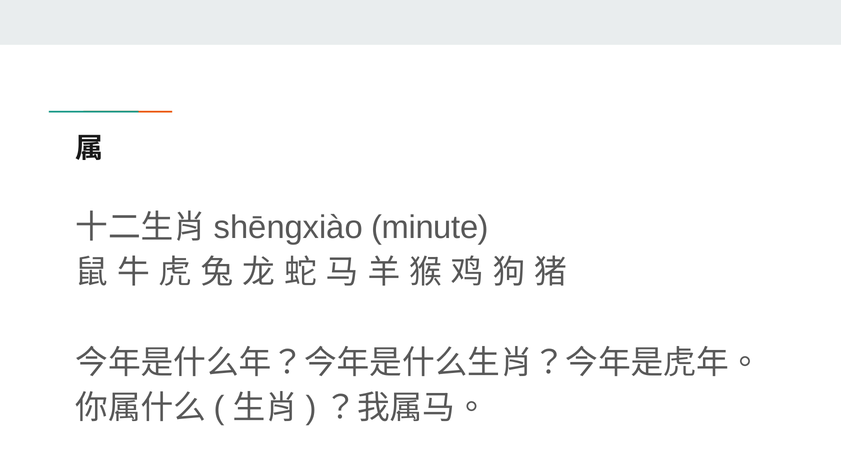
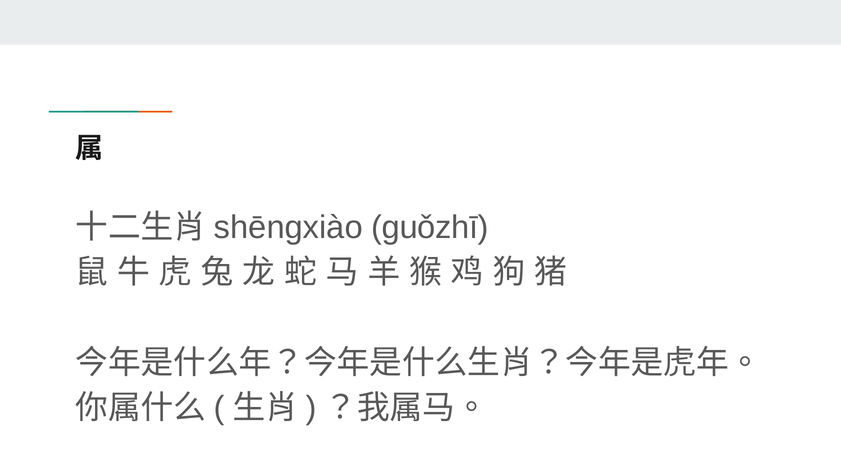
minute: minute -> guǒzhī (430, 227)
